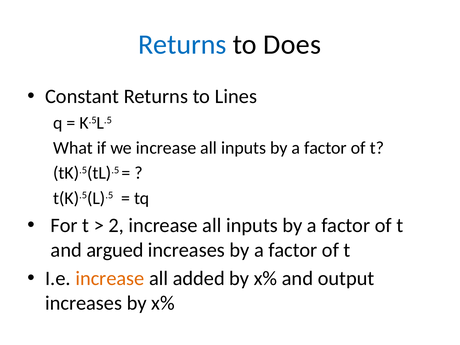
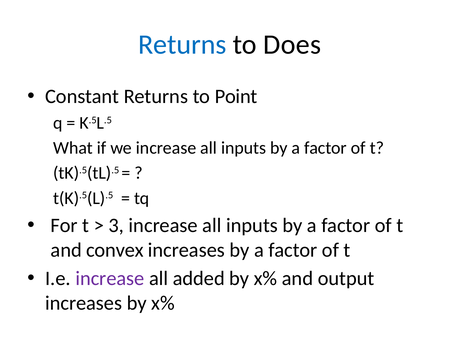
Lines: Lines -> Point (236, 96)
2: 2 -> 3 (116, 225)
argued: argued -> convex (115, 250)
increase colour: orange -> purple (110, 279)
